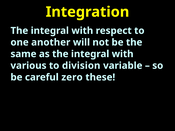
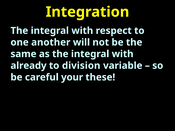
various: various -> already (29, 66)
zero: zero -> your (72, 77)
